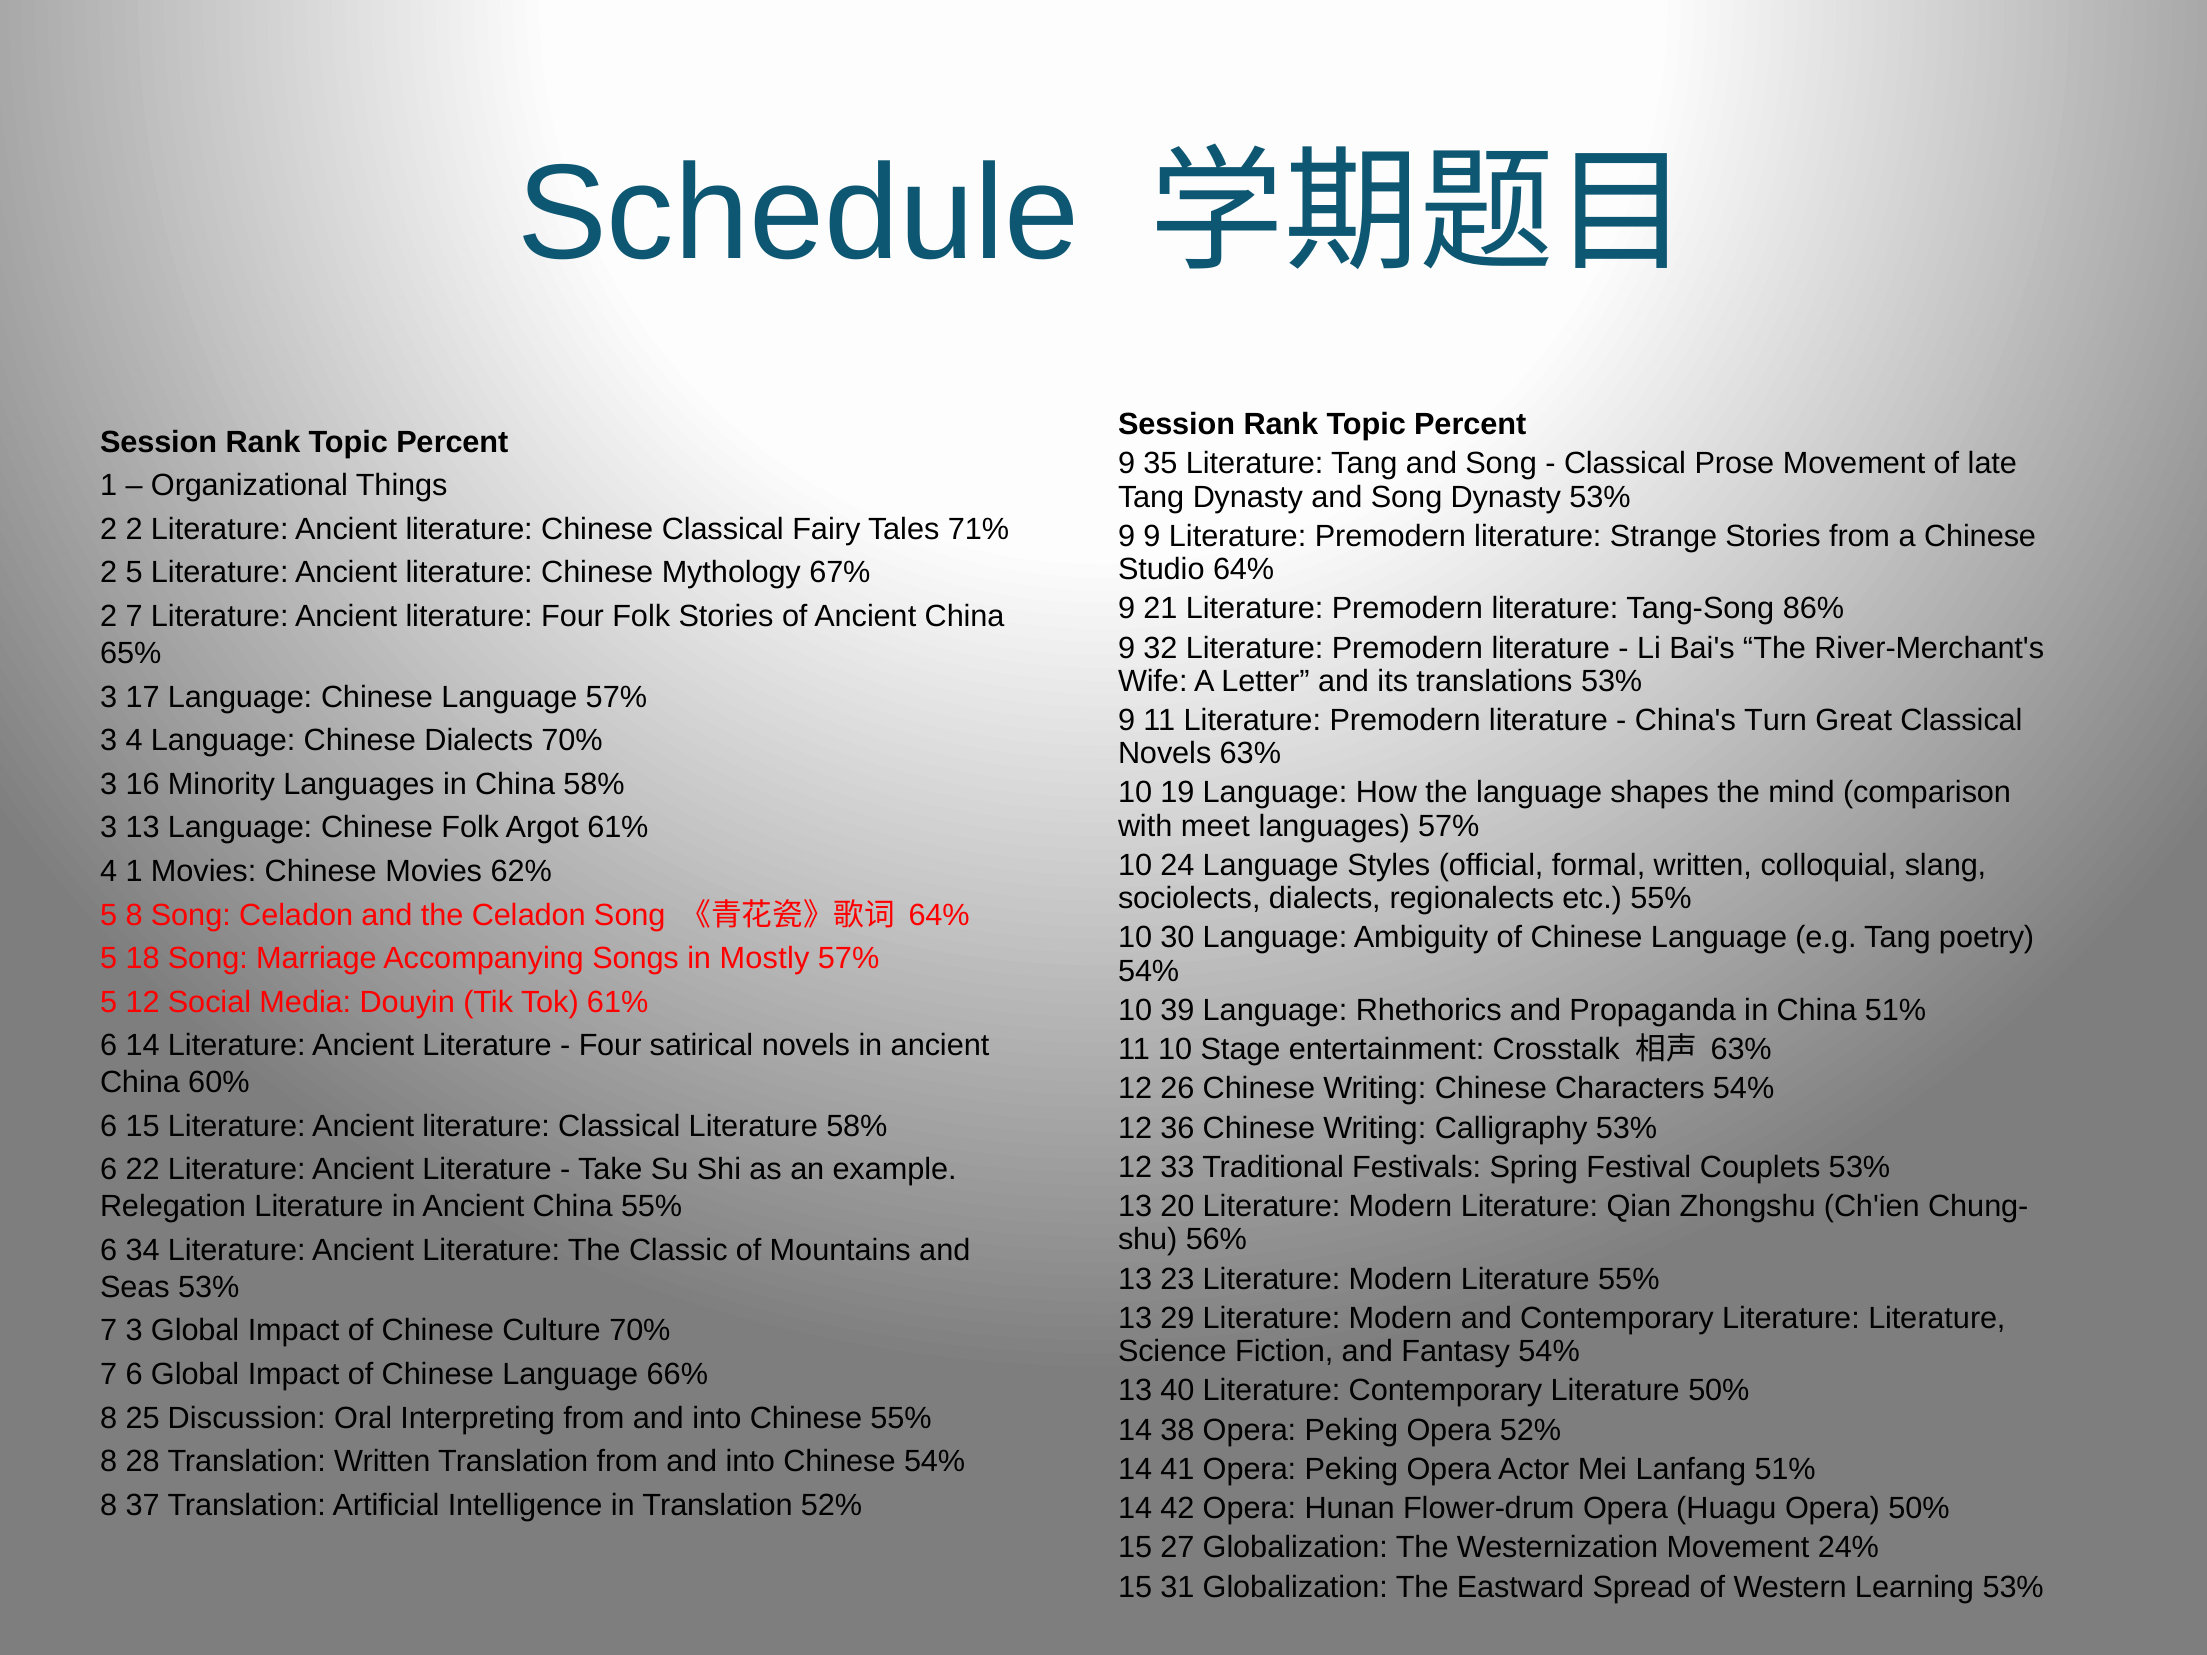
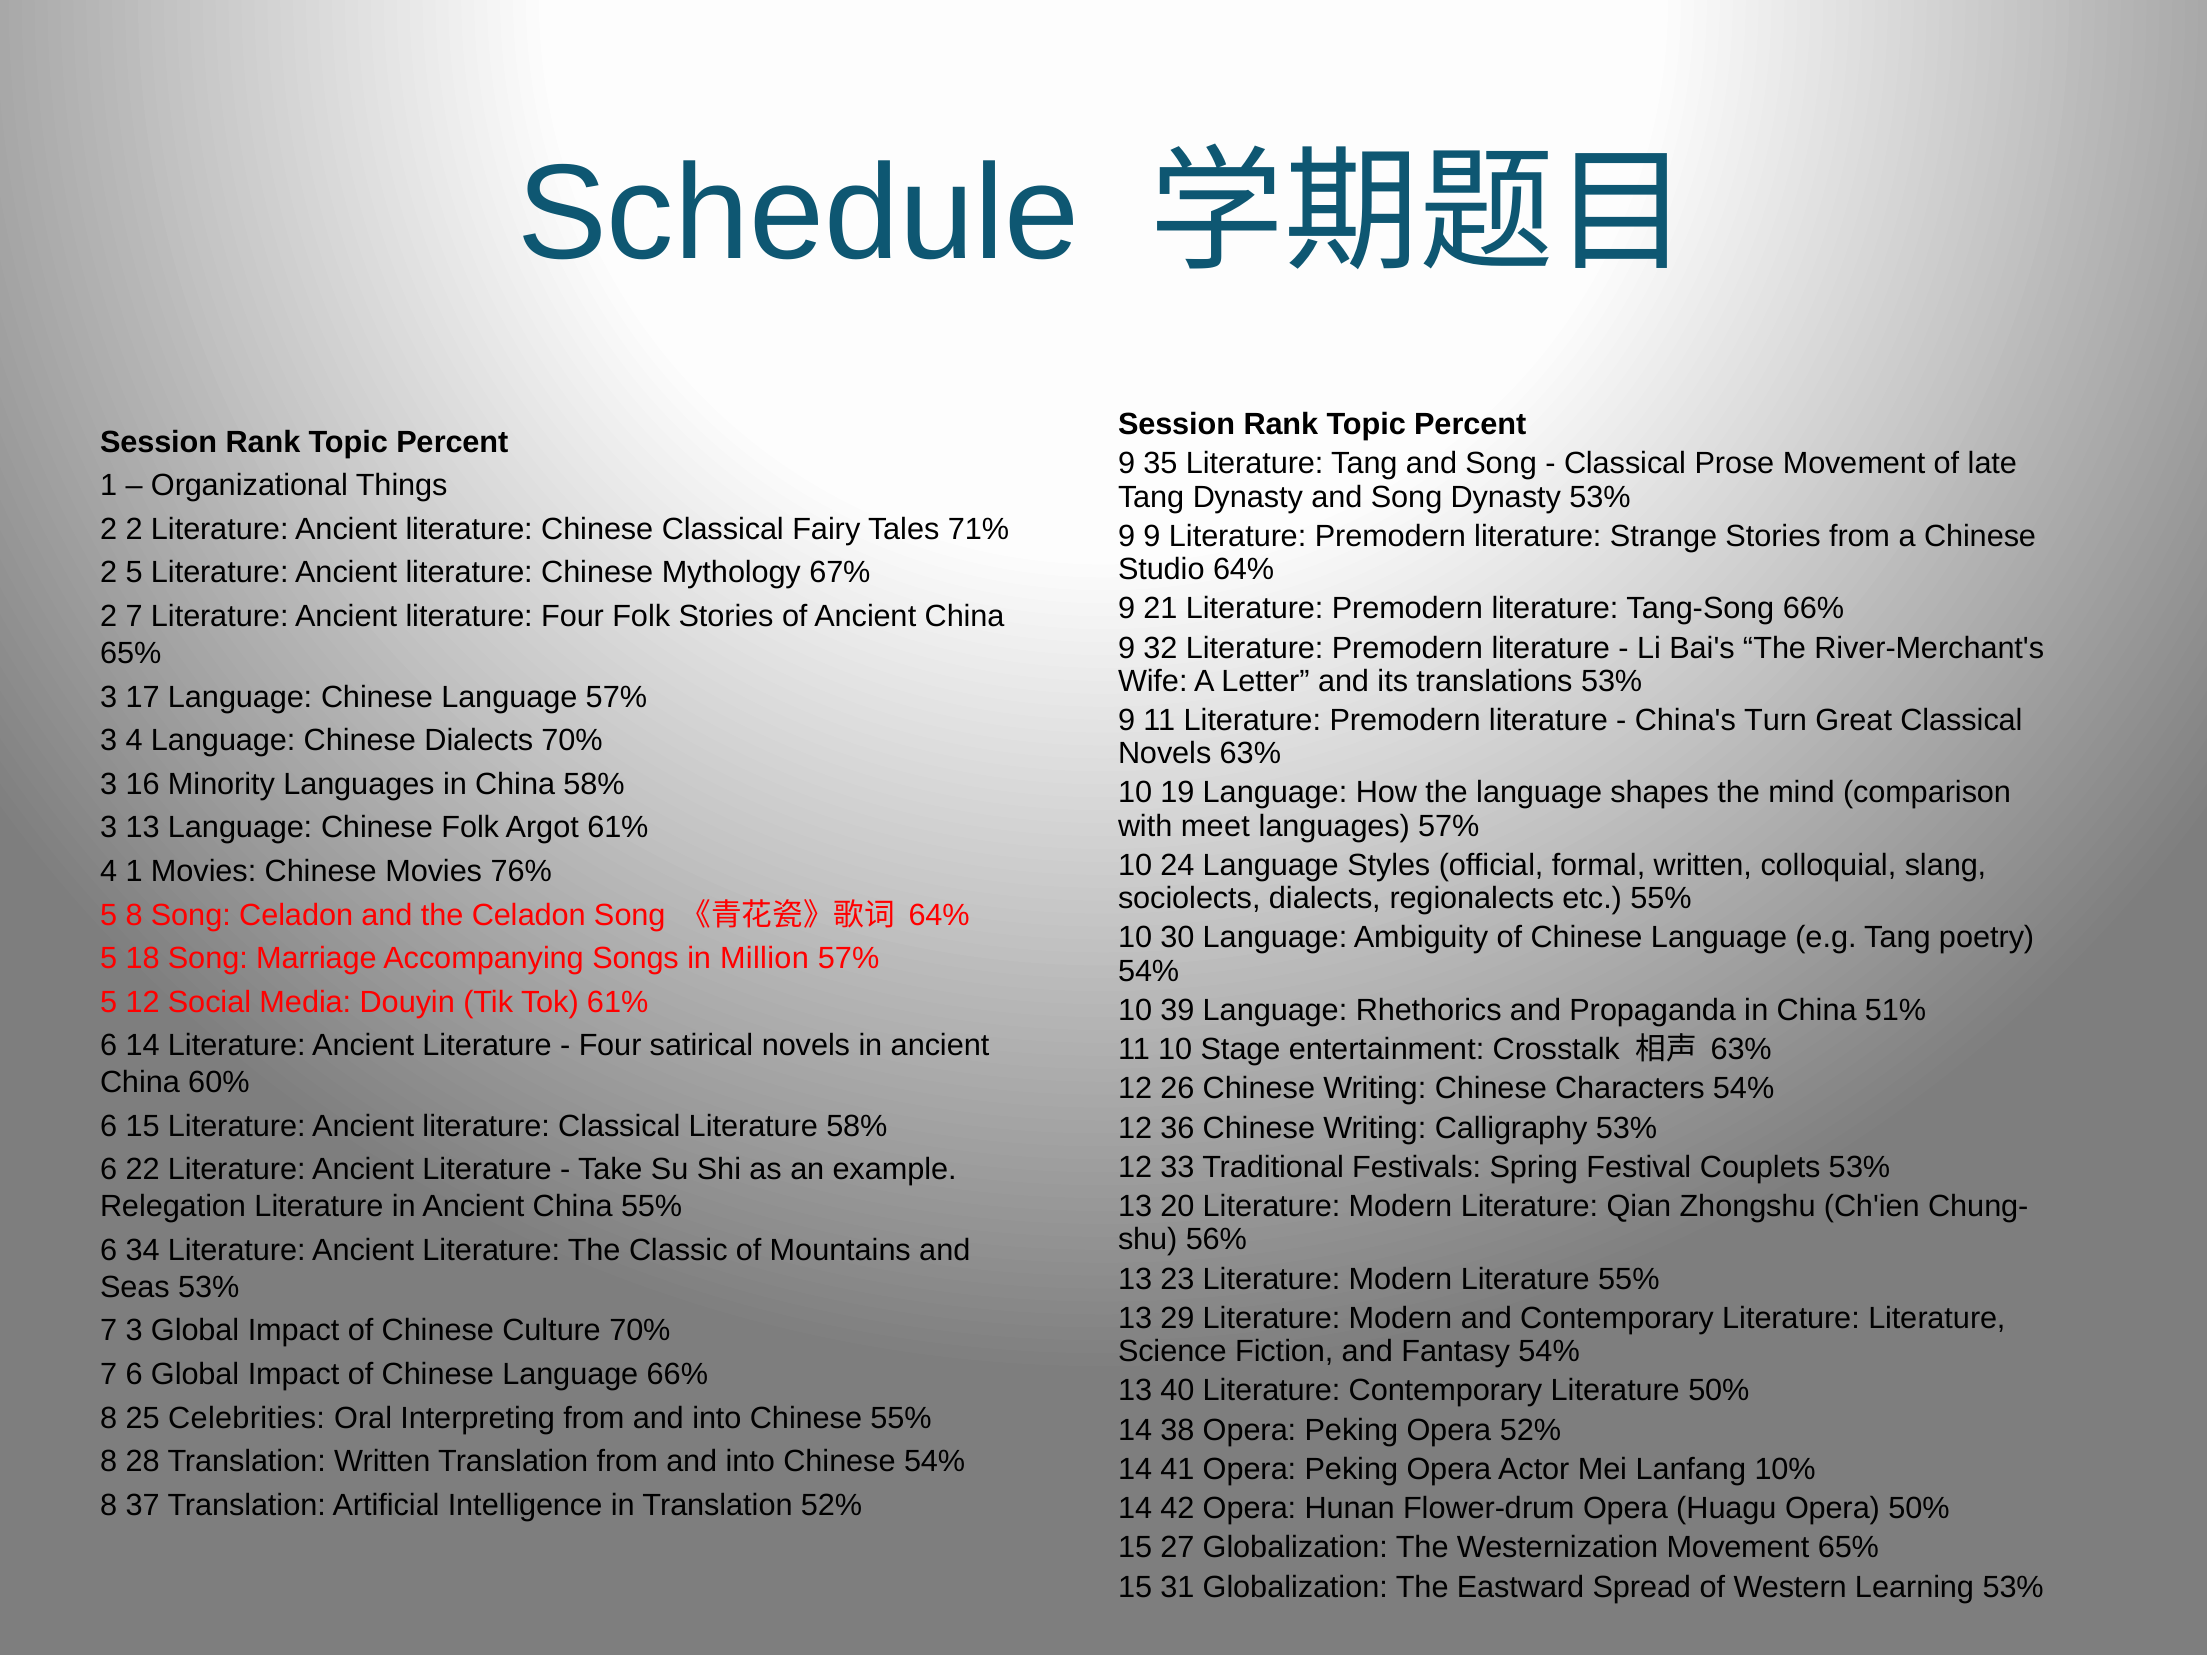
Tang-Song 86%: 86% -> 66% (1813, 609)
62%: 62% -> 76% (521, 871)
Mostly: Mostly -> Million (764, 959)
Discussion: Discussion -> Celebrities (247, 1418)
Lanfang 51%: 51% -> 10% (1785, 1470)
Movement 24%: 24% -> 65% (1848, 1548)
